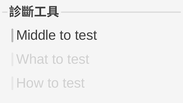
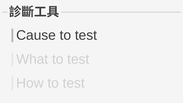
Middle: Middle -> Cause (36, 35)
